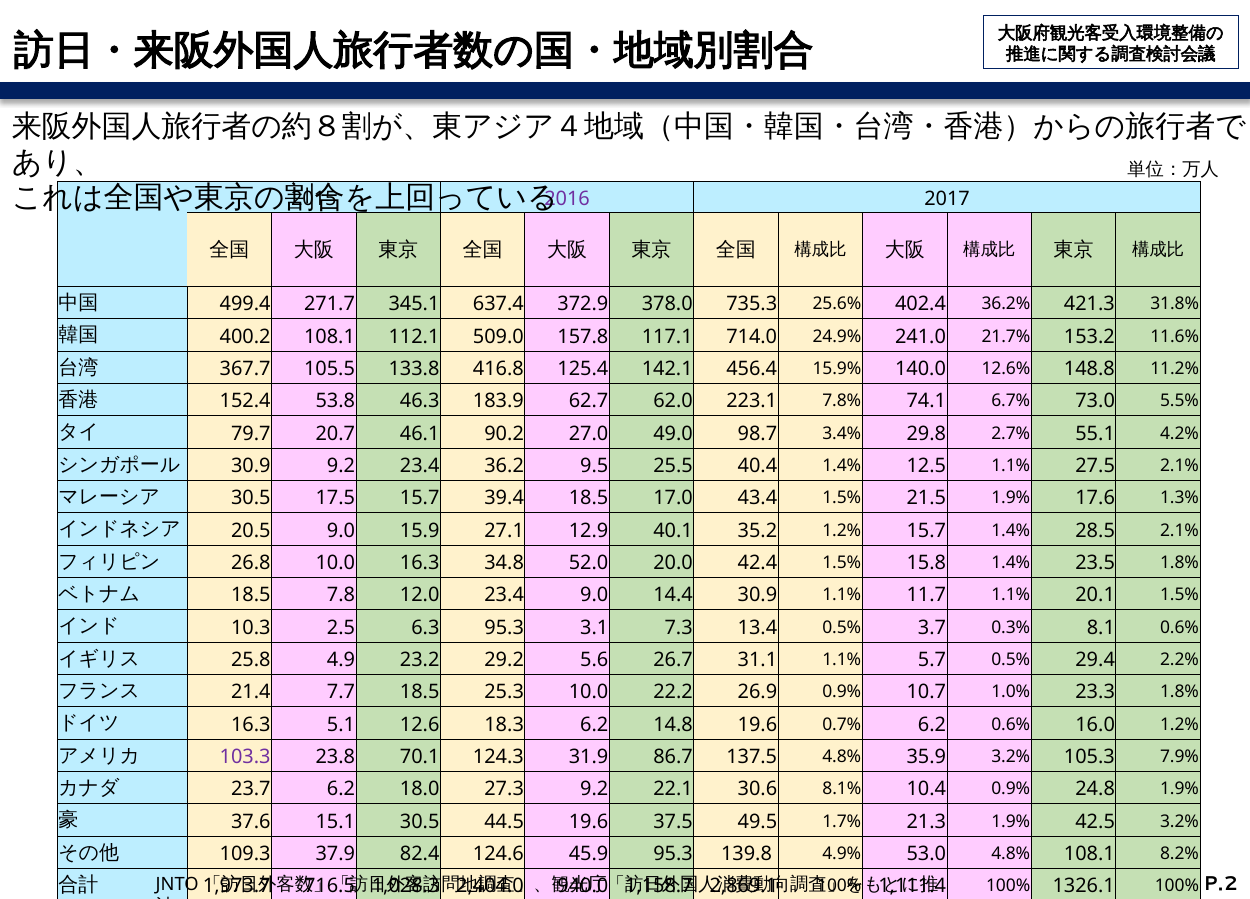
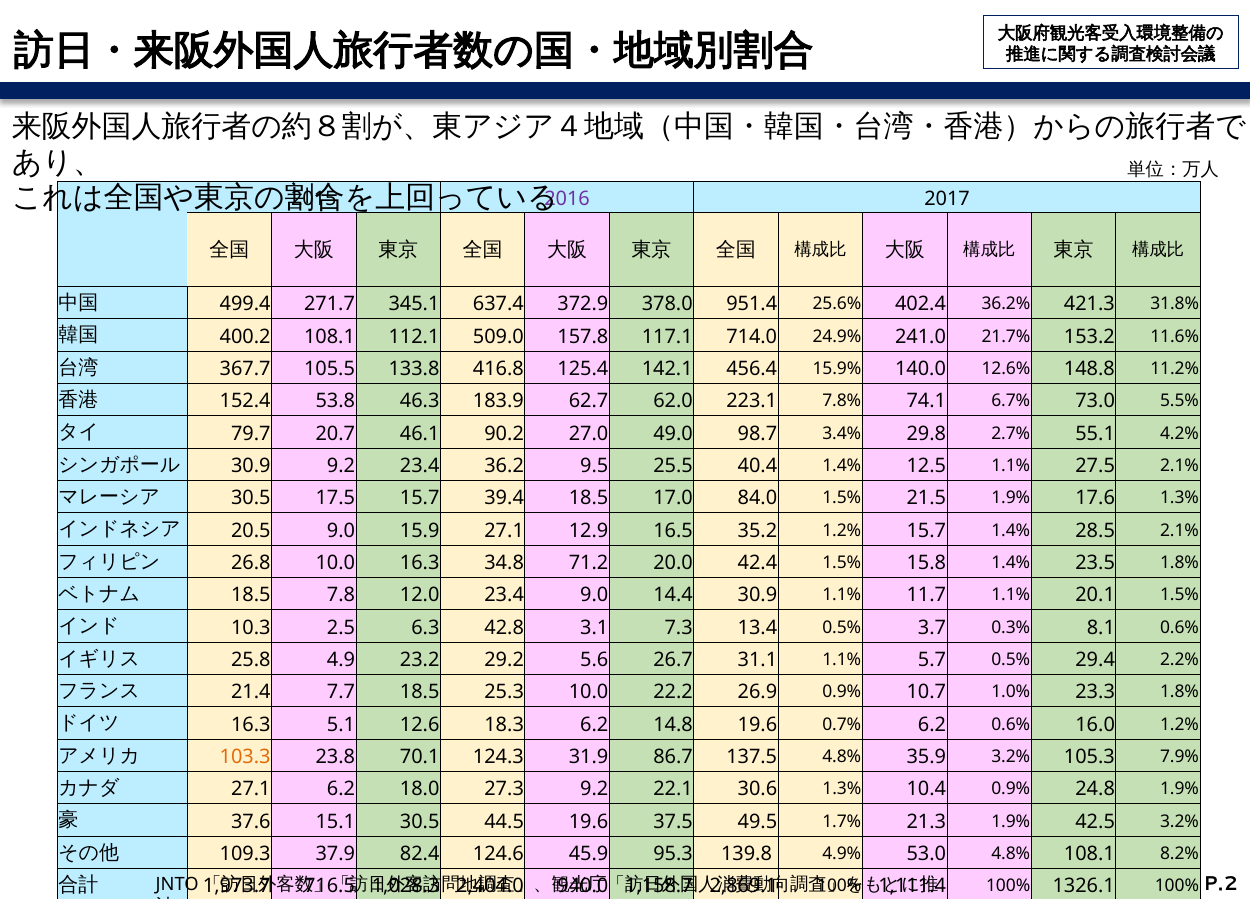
735.3: 735.3 -> 951.4 (752, 304)
43.4: 43.4 -> 84.0 (757, 498)
40.1: 40.1 -> 16.5 (673, 530)
52.0: 52.0 -> 71.2 (589, 563)
6.3 95.3: 95.3 -> 42.8 (504, 627)
103.3 colour: purple -> orange (245, 756)
23.7: 23.7 -> 27.1 (251, 789)
30.6 8.1%: 8.1% -> 1.3% (842, 789)
